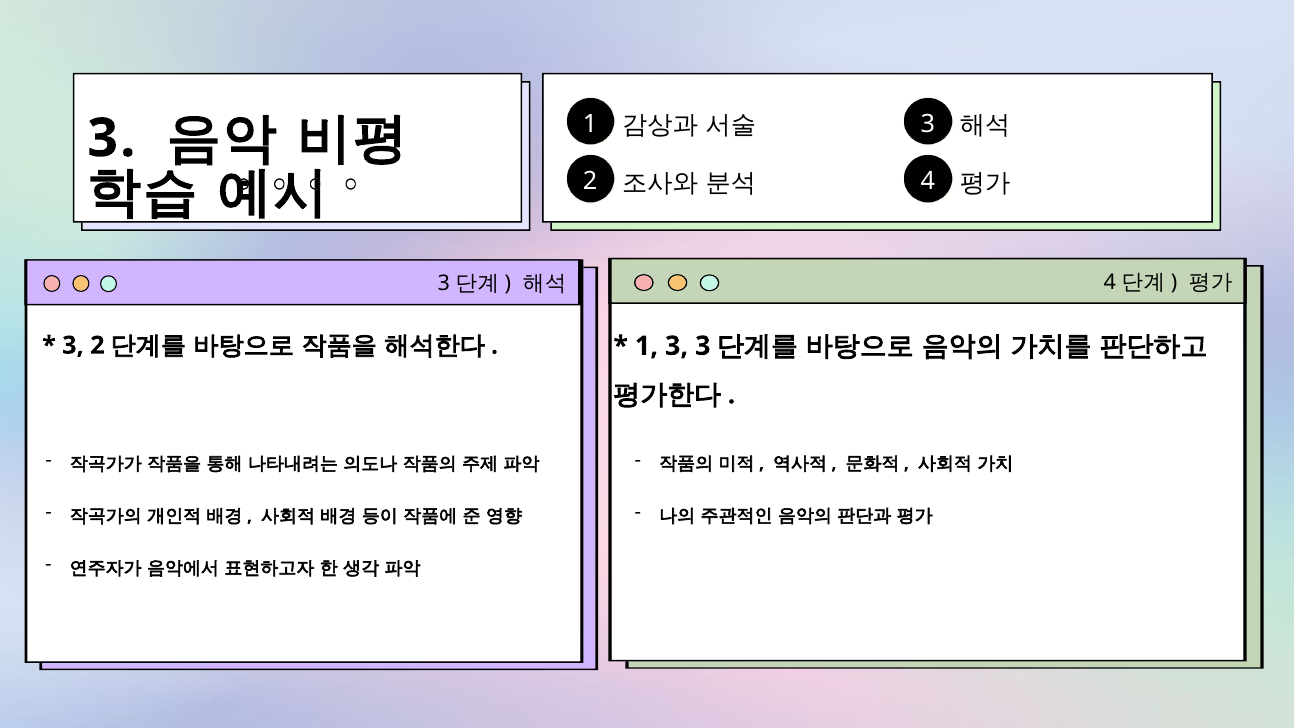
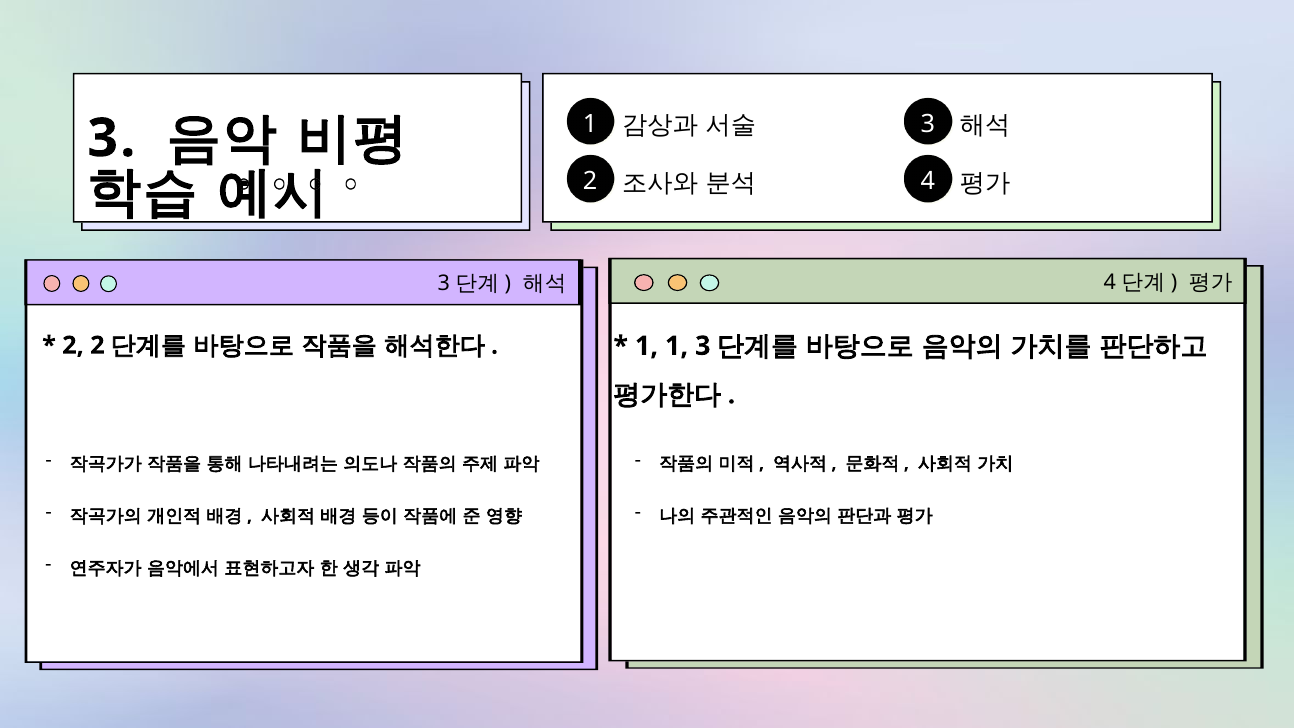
3: 3 -> 2 (73, 345)
1 3: 3 -> 1 (677, 346)
